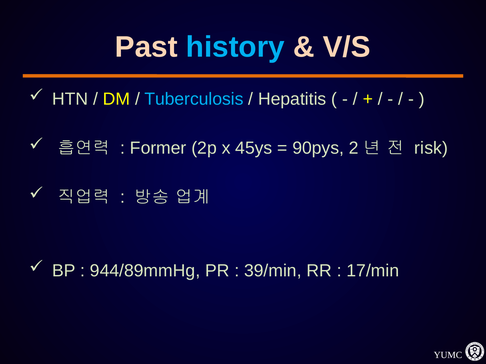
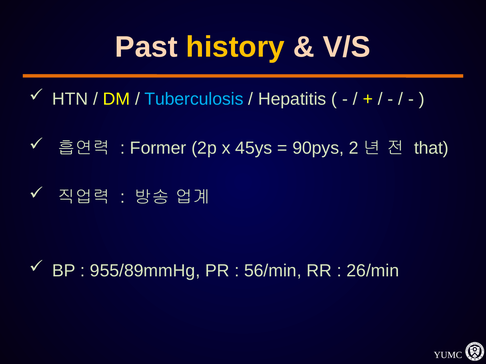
history colour: light blue -> yellow (235, 47)
risk: risk -> that (431, 148)
944/89mmHg: 944/89mmHg -> 955/89mmHg (145, 271)
39/min: 39/min -> 56/min (273, 271)
17/min: 17/min -> 26/min (373, 271)
